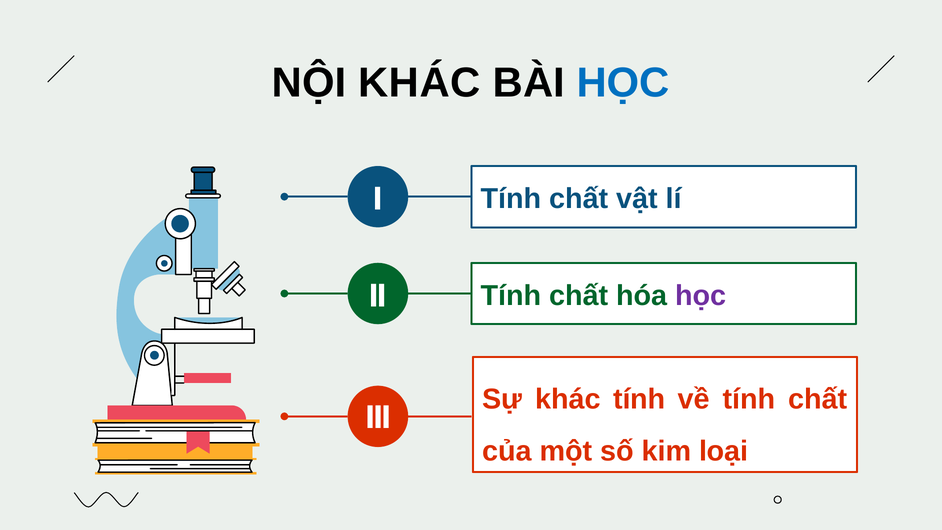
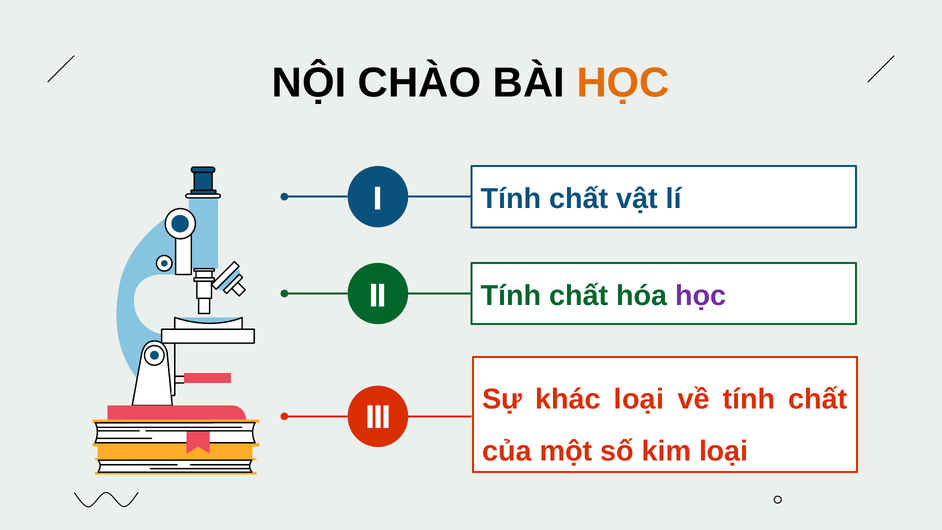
NỘI KHÁC: KHÁC -> CHÀO (420, 83)
HỌC colour: blue -> orange (623, 83)
khác tính: tính -> loại (639, 399)
